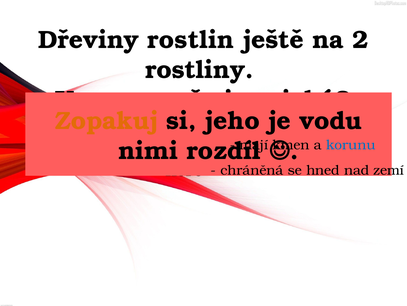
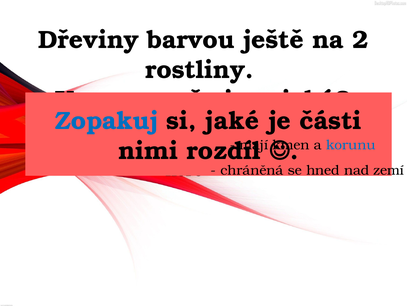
rostlin: rostlin -> barvou (191, 40)
Zopakuj colour: orange -> blue (106, 121)
si jeho: jeho -> jaké (232, 121)
vodu: vodu -> části (331, 121)
